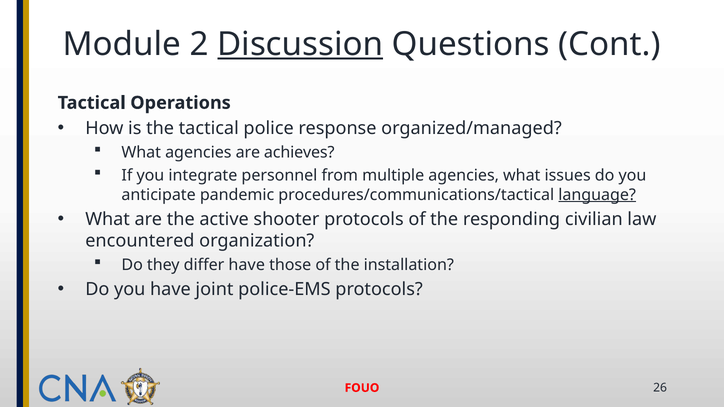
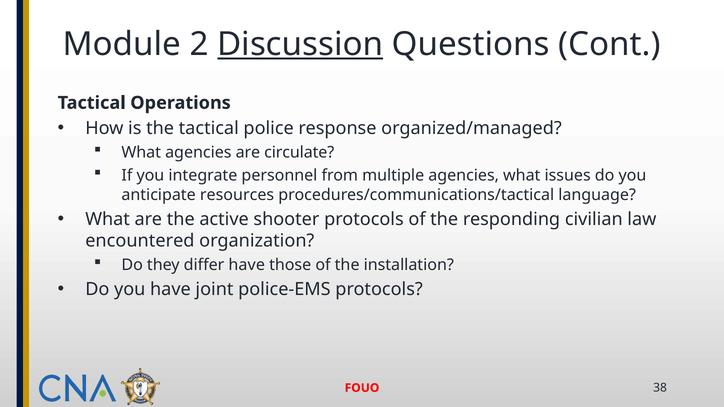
achieves: achieves -> circulate (299, 153)
pandemic: pandemic -> resources (237, 195)
language underline: present -> none (597, 195)
26: 26 -> 38 (660, 388)
